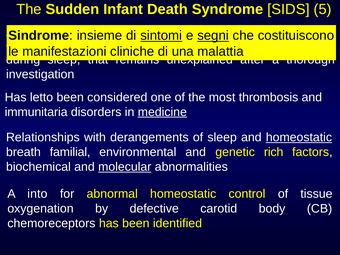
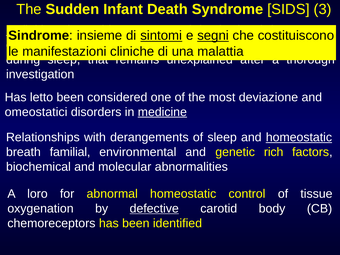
5: 5 -> 3 (323, 9)
thrombosis: thrombosis -> deviazione (268, 97)
immunitaria: immunitaria -> omeostatici (36, 112)
molecular underline: present -> none (125, 167)
into: into -> loro (37, 194)
defective underline: none -> present (154, 208)
